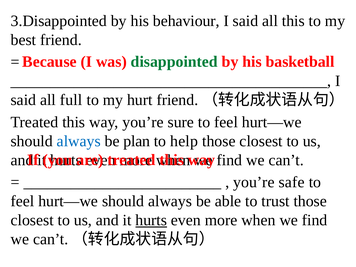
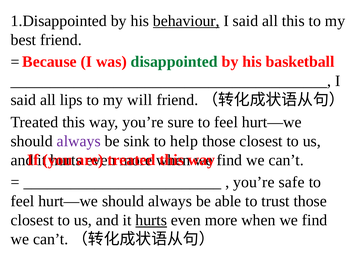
3.Disappointed: 3.Disappointed -> 1.Disappointed (59, 21)
behaviour underline: none -> present (186, 21)
full: full -> lips (71, 100)
hurt: hurt -> will (140, 100)
always colour: blue -> purple (79, 141)
plan: plan -> sink (137, 141)
